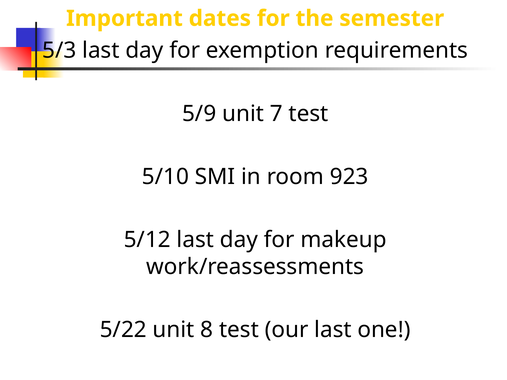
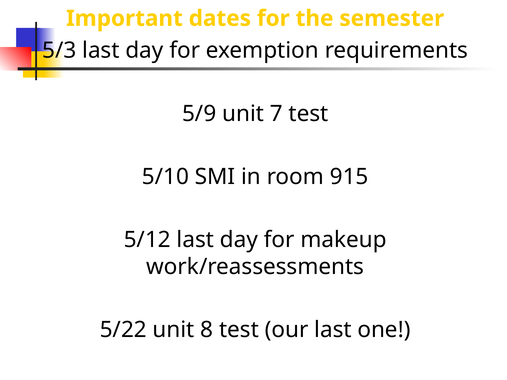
923: 923 -> 915 (349, 177)
